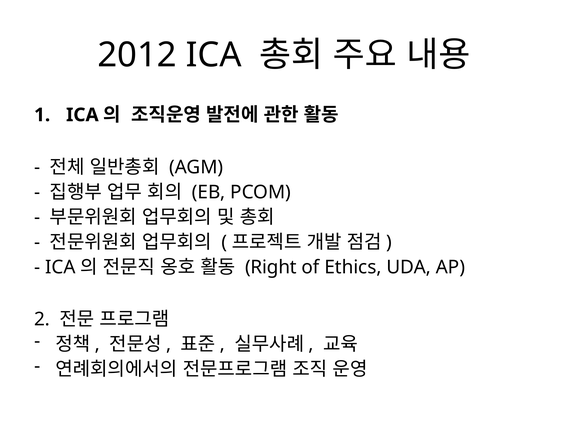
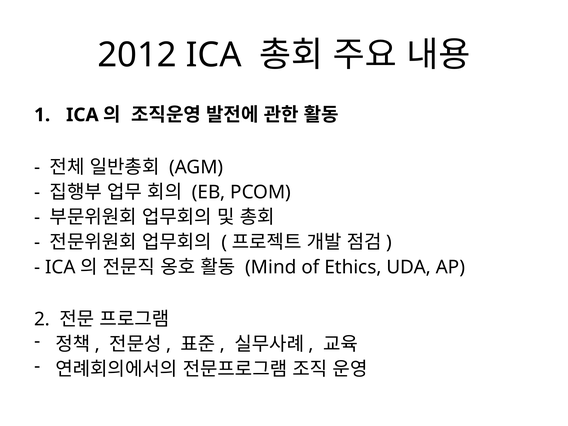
Right: Right -> Mind (271, 267)
